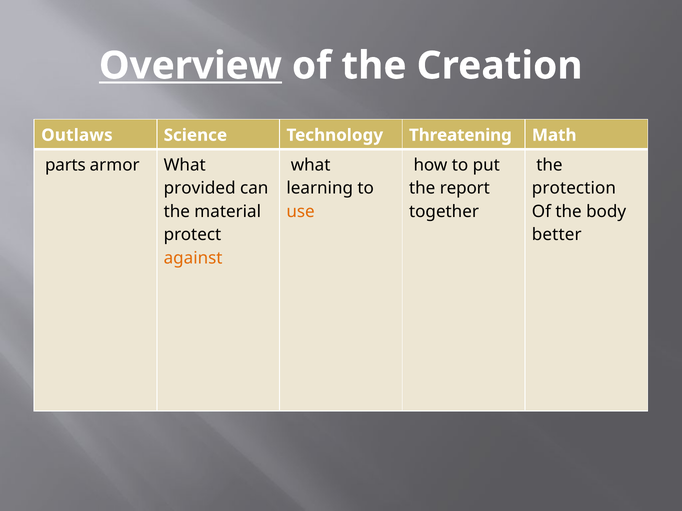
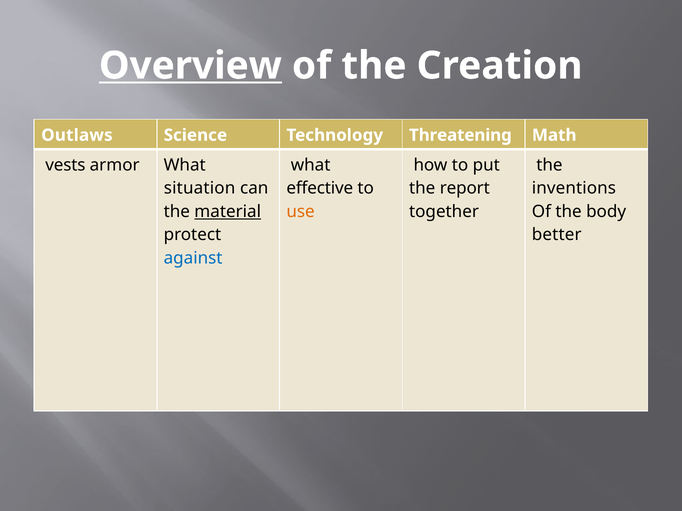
parts: parts -> vests (65, 165)
provided: provided -> situation (200, 189)
learning: learning -> effective (320, 189)
protection: protection -> inventions (574, 189)
material underline: none -> present (228, 212)
against colour: orange -> blue (193, 258)
